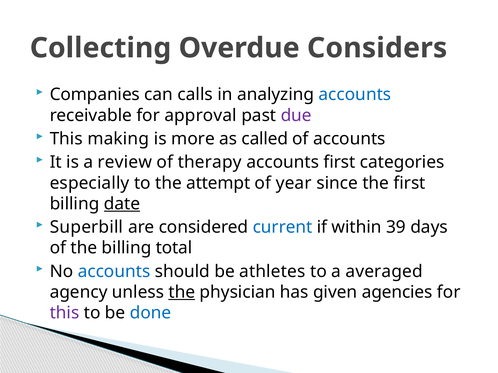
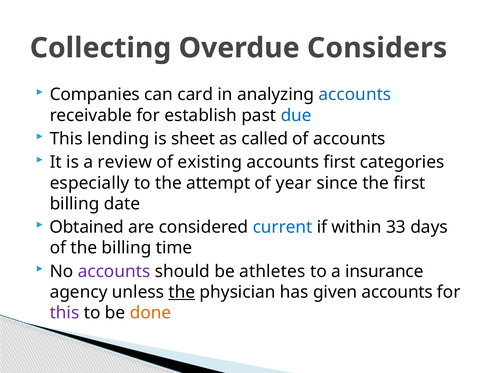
calls: calls -> card (195, 95)
approval: approval -> establish (201, 115)
due colour: purple -> blue (296, 115)
making: making -> lending (118, 139)
more: more -> sheet (193, 139)
therapy: therapy -> existing (210, 162)
date underline: present -> none (122, 204)
Superbill: Superbill -> Obtained (87, 227)
39: 39 -> 33 (396, 227)
total: total -> time (174, 248)
accounts colour: blue -> purple (114, 272)
averaged: averaged -> insurance (384, 272)
given agencies: agencies -> accounts (397, 292)
done colour: blue -> orange (150, 313)
